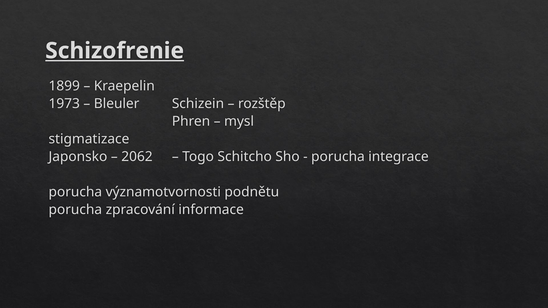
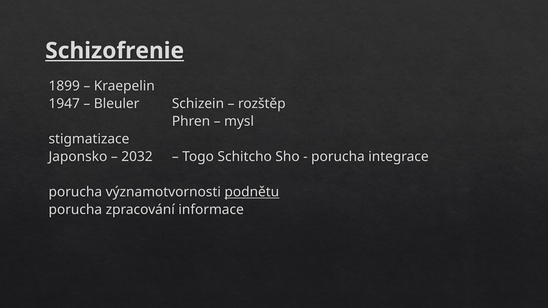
1973: 1973 -> 1947 (64, 104)
2062: 2062 -> 2032 (137, 157)
podnětu underline: none -> present (252, 192)
